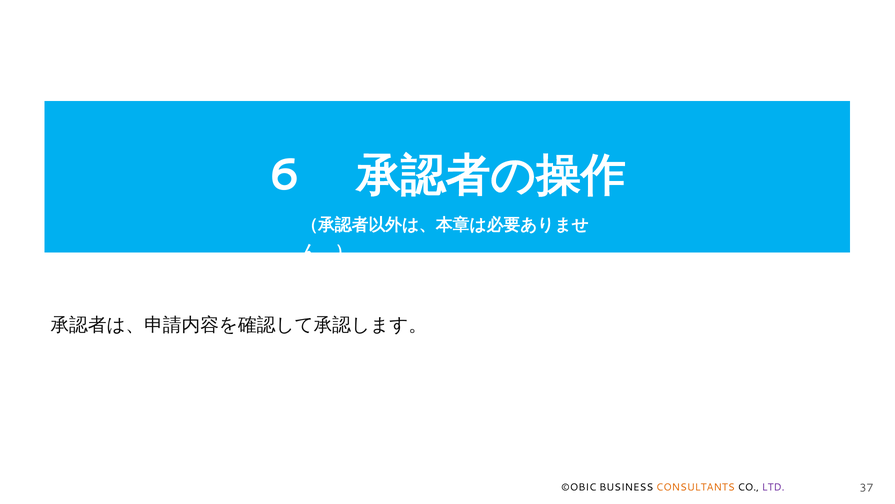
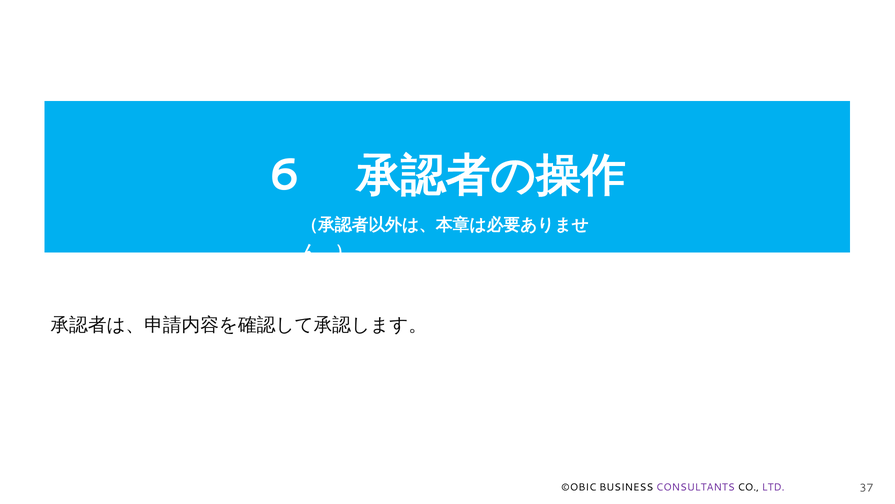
CONSULTANTS colour: orange -> purple (695, 487)
